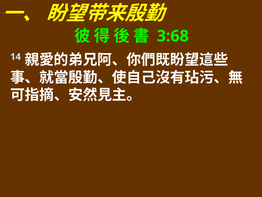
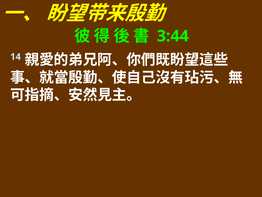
3:68: 3:68 -> 3:44 (173, 36)
